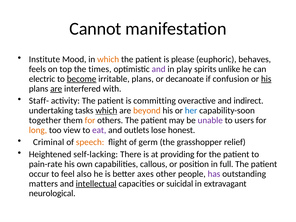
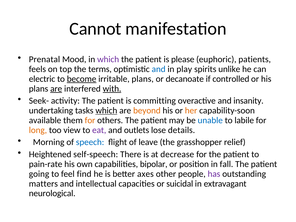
Institute: Institute -> Prenatal (44, 59)
which colour: orange -> purple (108, 59)
behaves: behaves -> patients (255, 59)
times: times -> terms (100, 69)
and colour: purple -> blue (159, 69)
confusion: confusion -> controlled (231, 79)
his underline: present -> none (266, 79)
with underline: none -> present (112, 89)
Staff-: Staff- -> Seek- (39, 101)
indirect: indirect -> insanity (249, 101)
her colour: blue -> orange (191, 111)
together: together -> available (45, 120)
unable colour: purple -> blue (210, 120)
users: users -> labile (244, 120)
honest: honest -> details (182, 130)
Criminal: Criminal -> Morning (49, 142)
speech colour: orange -> blue (90, 142)
germ: germ -> leave (148, 142)
self-lacking: self-lacking -> self-speech (96, 154)
providing: providing -> decrease (177, 154)
callous: callous -> bipolar (154, 164)
full: full -> fall (226, 164)
occur: occur -> going (39, 174)
also: also -> find (84, 174)
intellectual underline: present -> none (96, 184)
